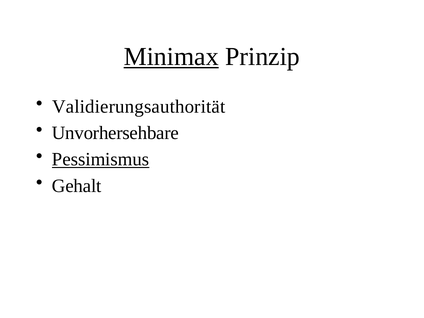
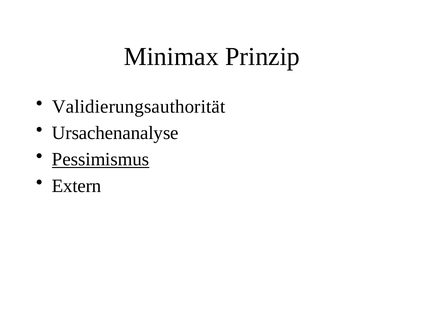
Minimax underline: present -> none (171, 57)
Unvorhersehbare: Unvorhersehbare -> Ursachenanalyse (115, 133)
Gehalt: Gehalt -> Extern (77, 186)
